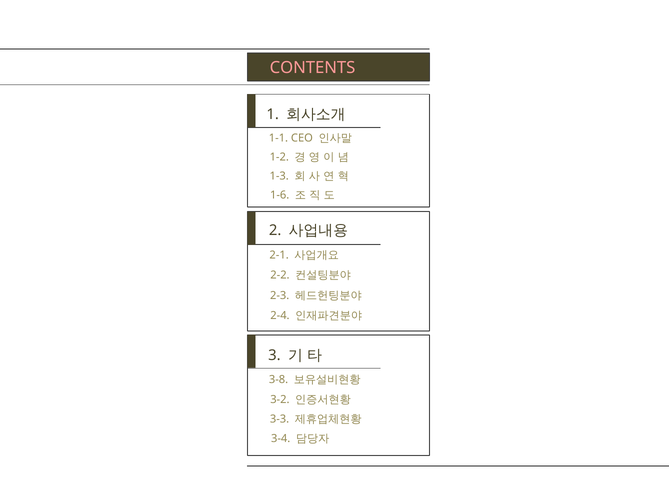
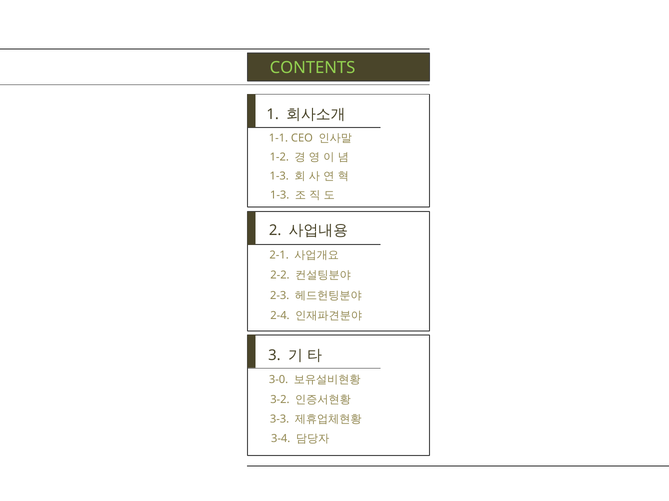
CONTENTS colour: pink -> light green (313, 68)
1-6: 1-6 -> 1-3 (280, 196)
3-8: 3-8 -> 3-0 (279, 380)
